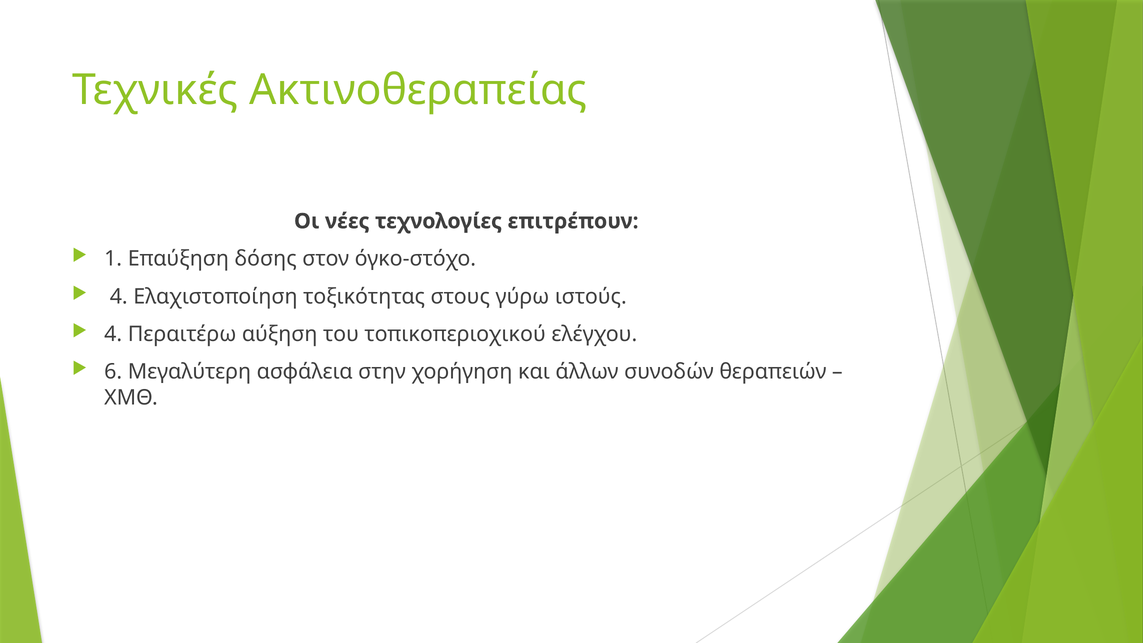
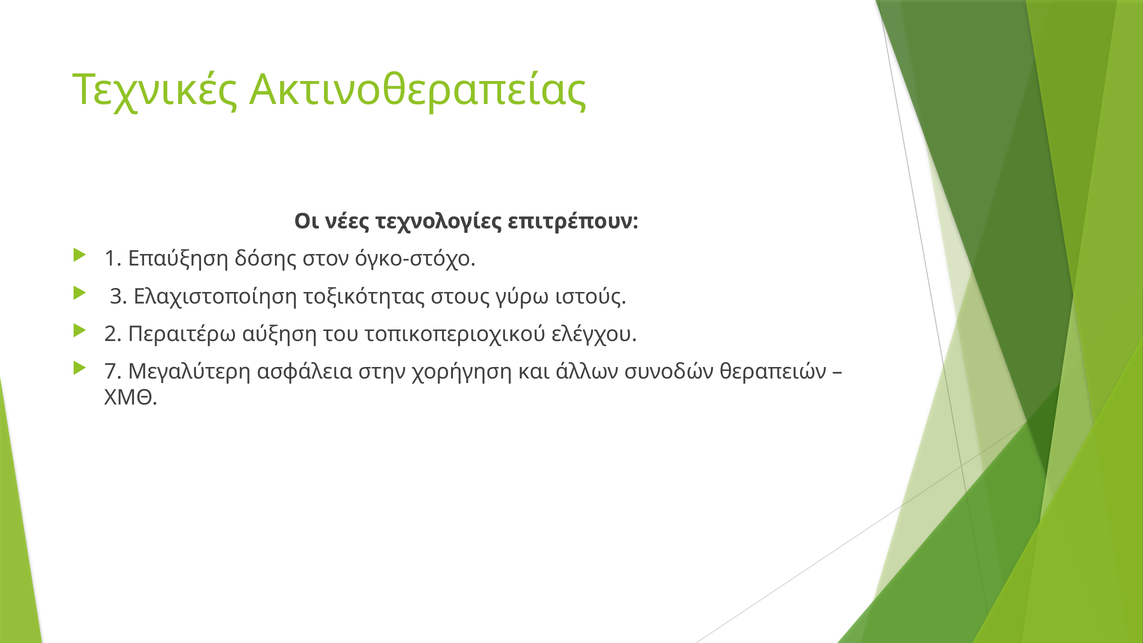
4: 4 -> 3 (119, 296)
4: 4 -> 2 (113, 334)
6: 6 -> 7 (113, 372)
